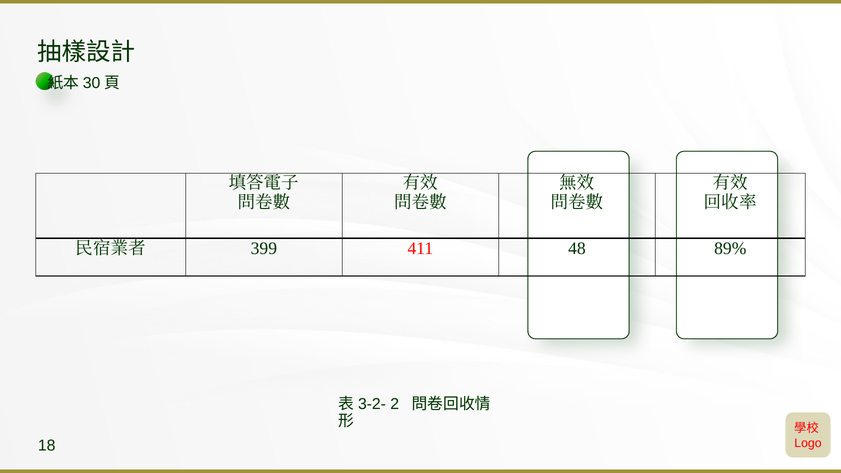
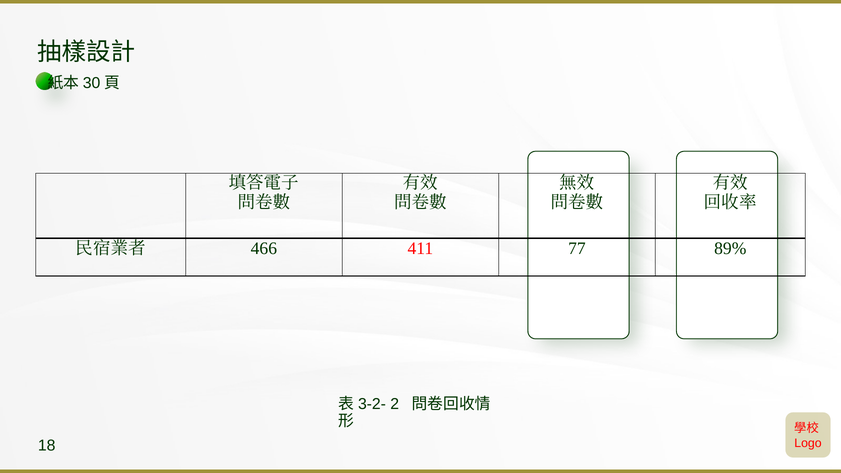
399: 399 -> 466 (264, 248)
48: 48 -> 77 (577, 248)
